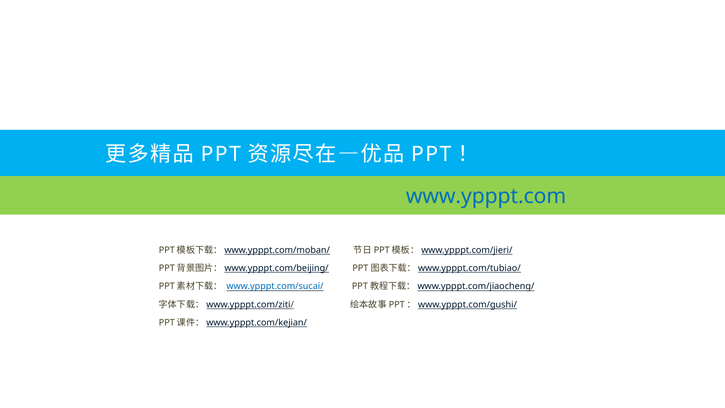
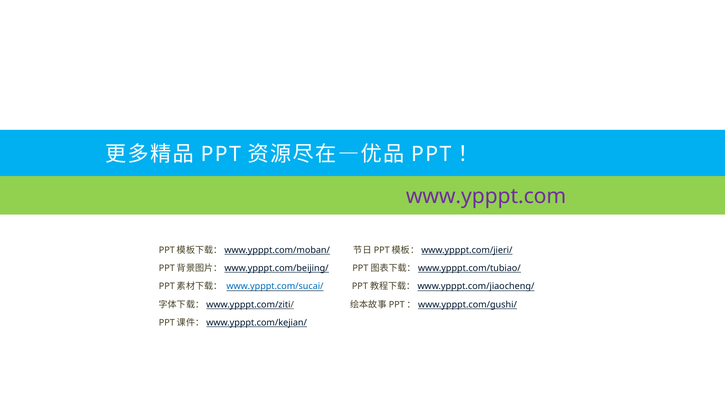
www.ypppt.com colour: blue -> purple (486, 196)
